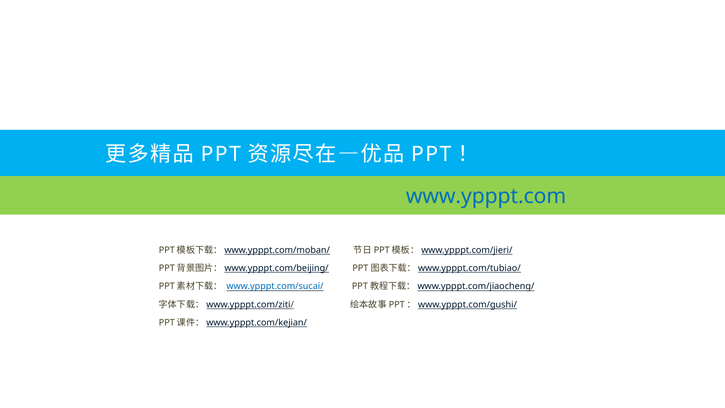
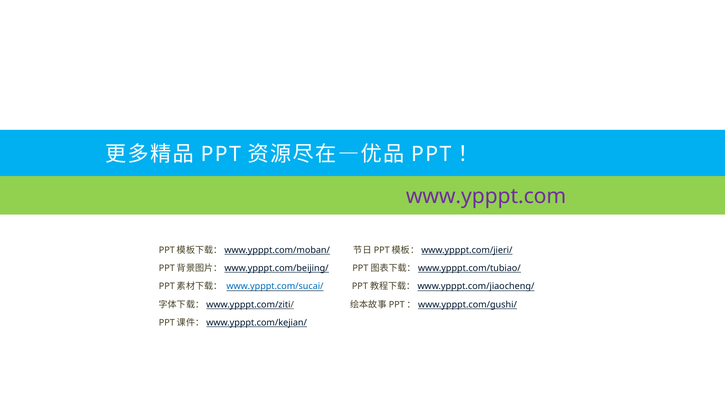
www.ypppt.com colour: blue -> purple (486, 196)
